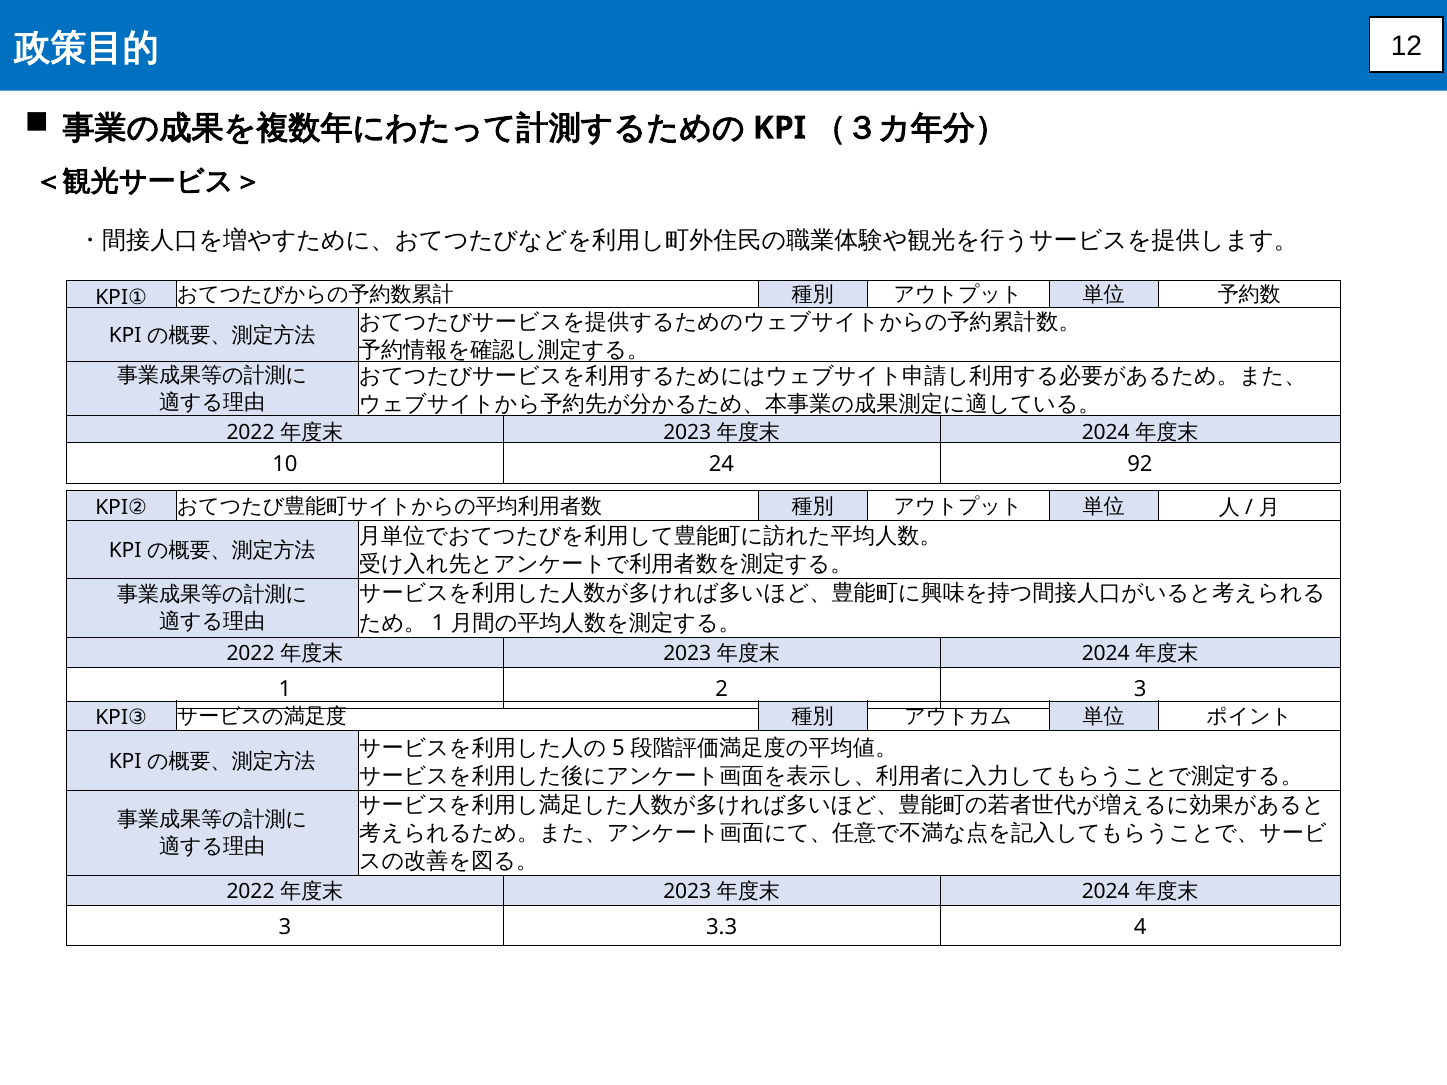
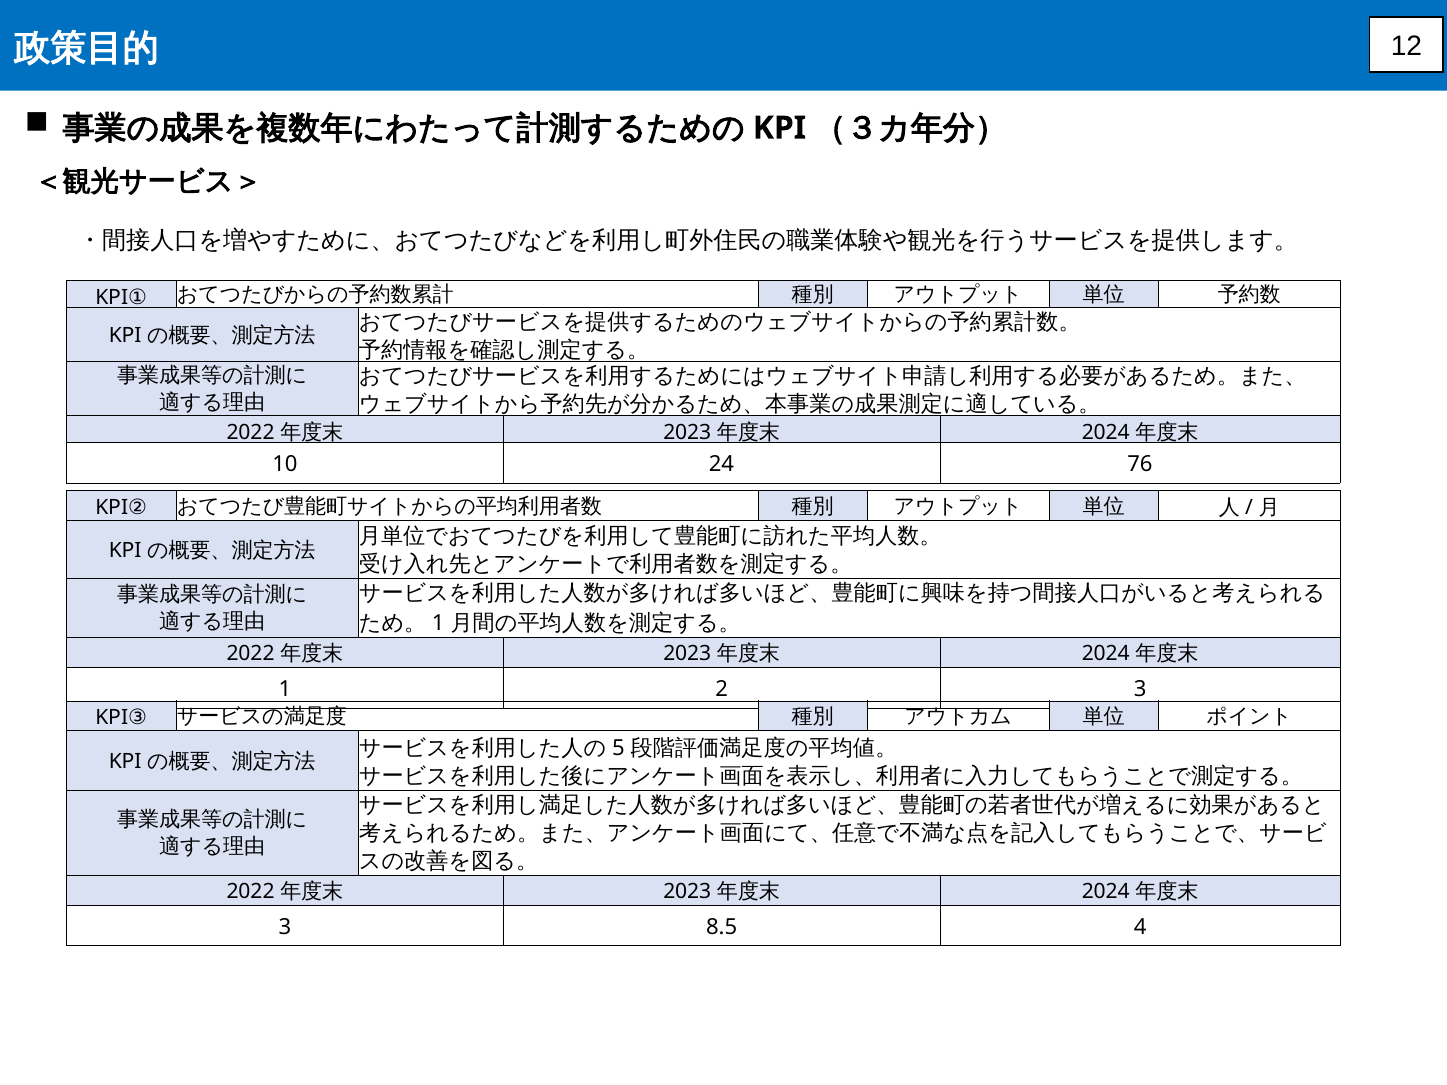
92: 92 -> 76 (1140, 465)
3.3: 3.3 -> 8.5 (722, 927)
